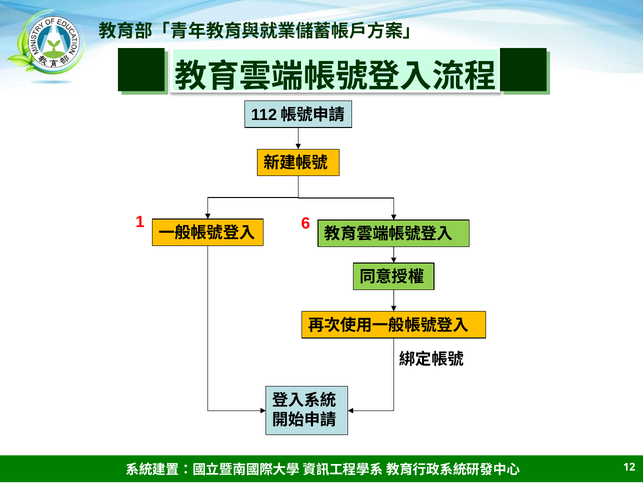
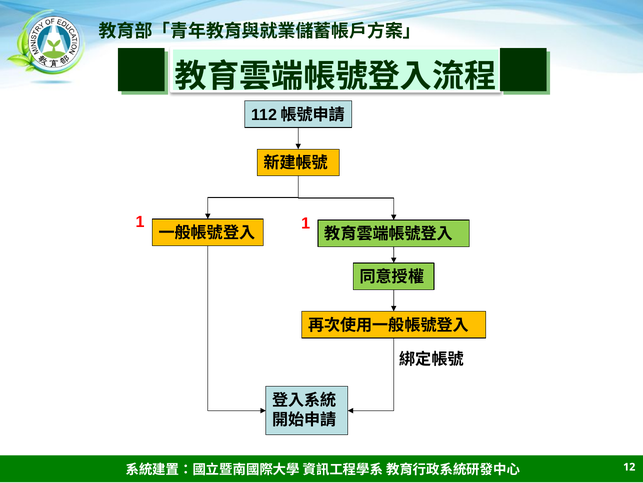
1 6: 6 -> 1 (306, 223)
